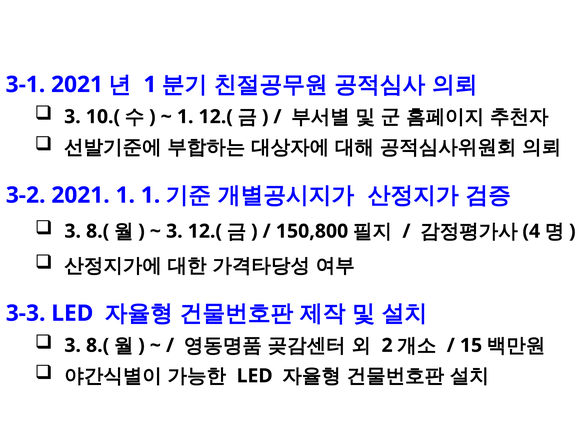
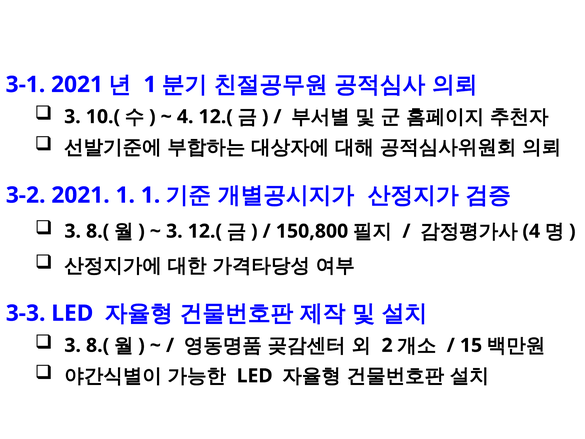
1: 1 -> 4 (185, 117)
